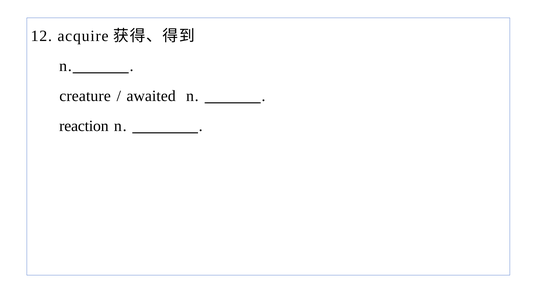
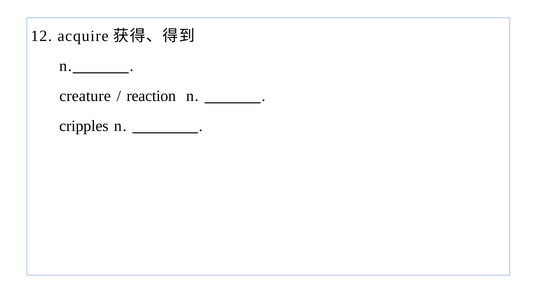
awaited: awaited -> reaction (151, 96)
reaction: reaction -> cripples (84, 126)
